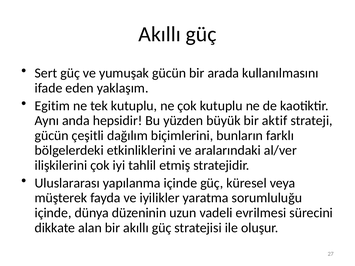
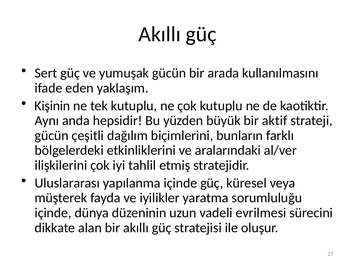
Egitim: Egitim -> Kişinin (52, 106)
